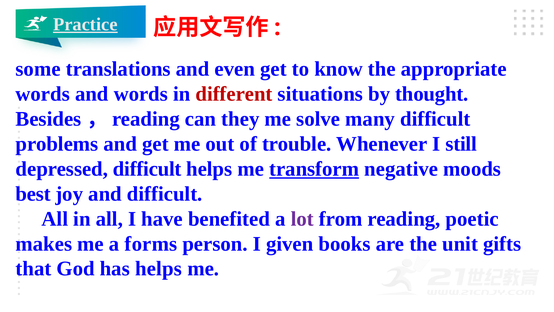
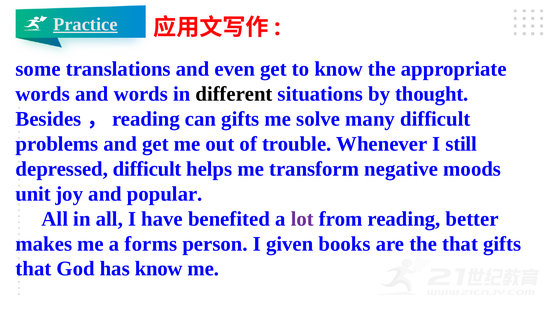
different colour: red -> black (234, 94)
can they: they -> gifts (240, 119)
transform underline: present -> none (314, 169)
best: best -> unit (33, 194)
and difficult: difficult -> popular (165, 194)
poetic: poetic -> better (472, 219)
the unit: unit -> that (460, 244)
has helps: helps -> know (159, 268)
